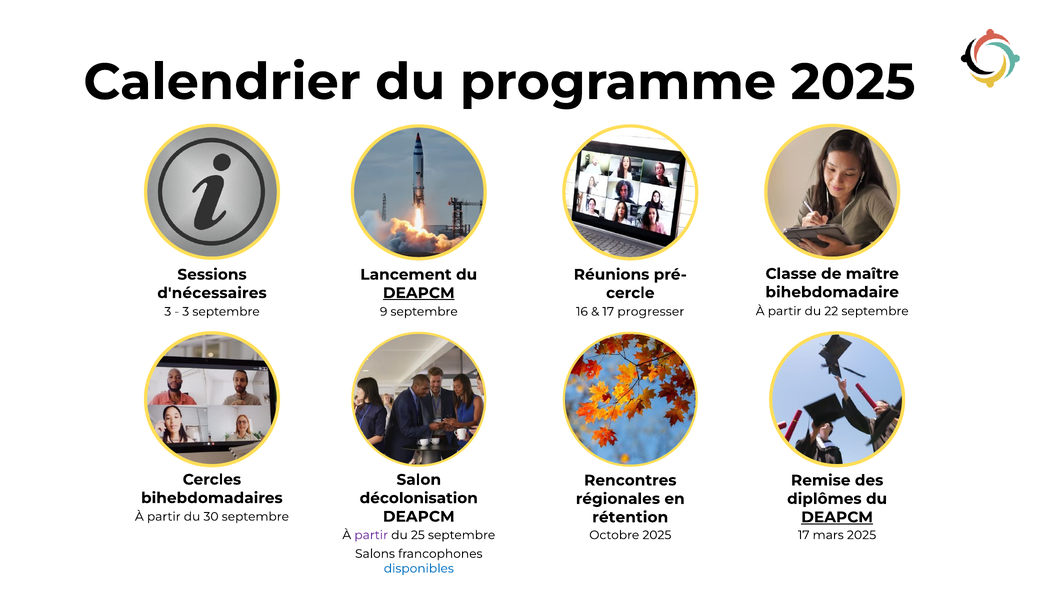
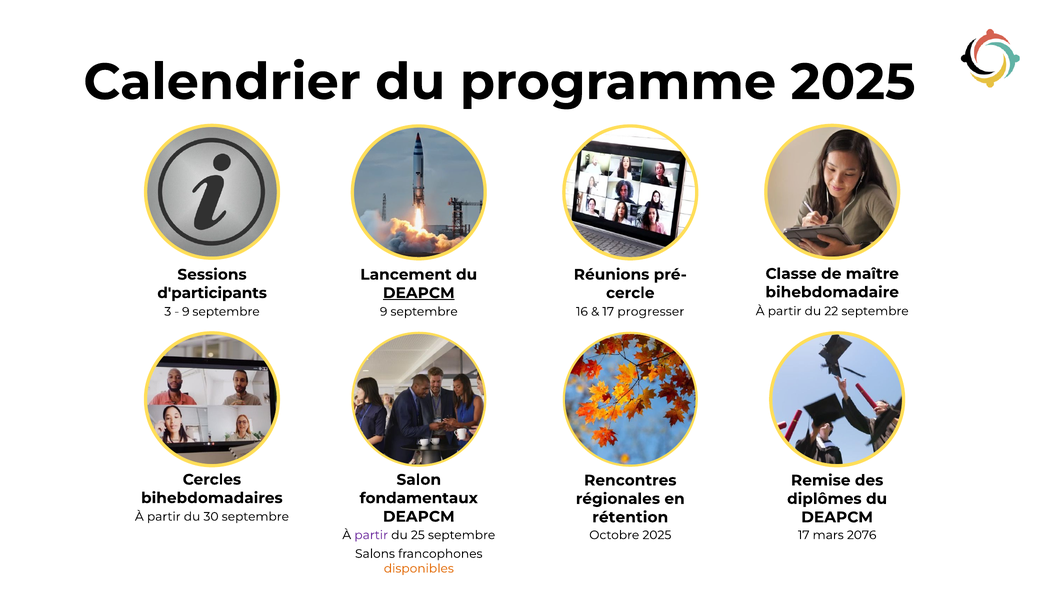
d'nécessaires: d'nécessaires -> d'participants (212, 293)
3: 3 -> 9 (186, 312)
décolonisation: décolonisation -> fondamentaux (419, 498)
DEAPCM underline: present -> none (837, 517)
mars 2025: 2025 -> 2076 (862, 535)
disponibles colour: blue -> orange (419, 569)
